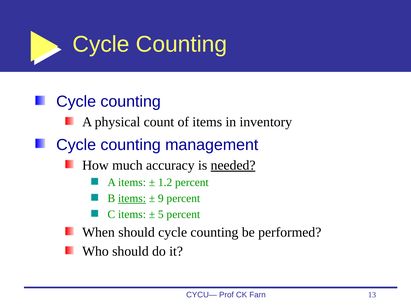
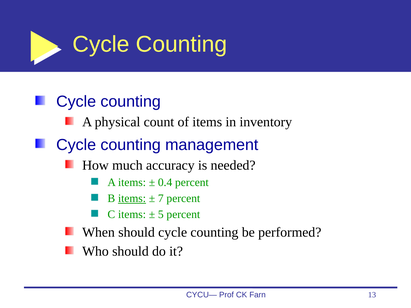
needed underline: present -> none (233, 165)
1.2: 1.2 -> 0.4 (165, 183)
9: 9 -> 7 (161, 199)
